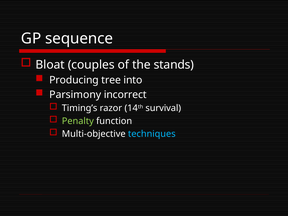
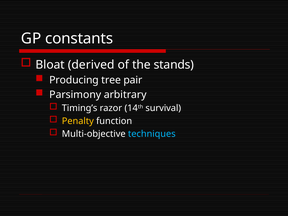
sequence: sequence -> constants (79, 38)
couples: couples -> derived (91, 65)
into: into -> pair (133, 80)
incorrect: incorrect -> arbitrary (125, 95)
Penalty colour: light green -> yellow (78, 121)
